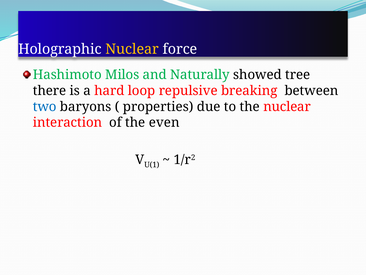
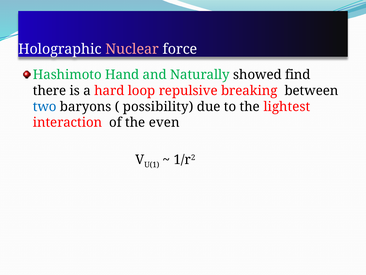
Nuclear colour: yellow -> pink (132, 49)
Milos: Milos -> Hand (122, 75)
tree: tree -> find (298, 75)
properties: properties -> possibility (158, 107)
the nuclear: nuclear -> lightest (287, 107)
